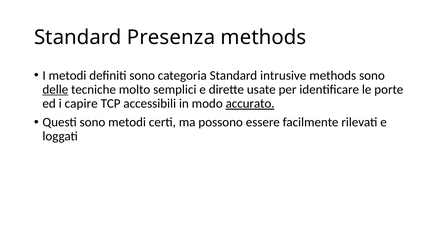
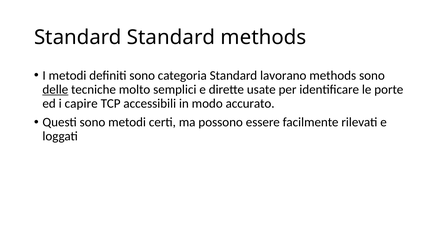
Standard Presenza: Presenza -> Standard (171, 38)
intrusive: intrusive -> lavorano (283, 76)
accurato underline: present -> none (250, 104)
